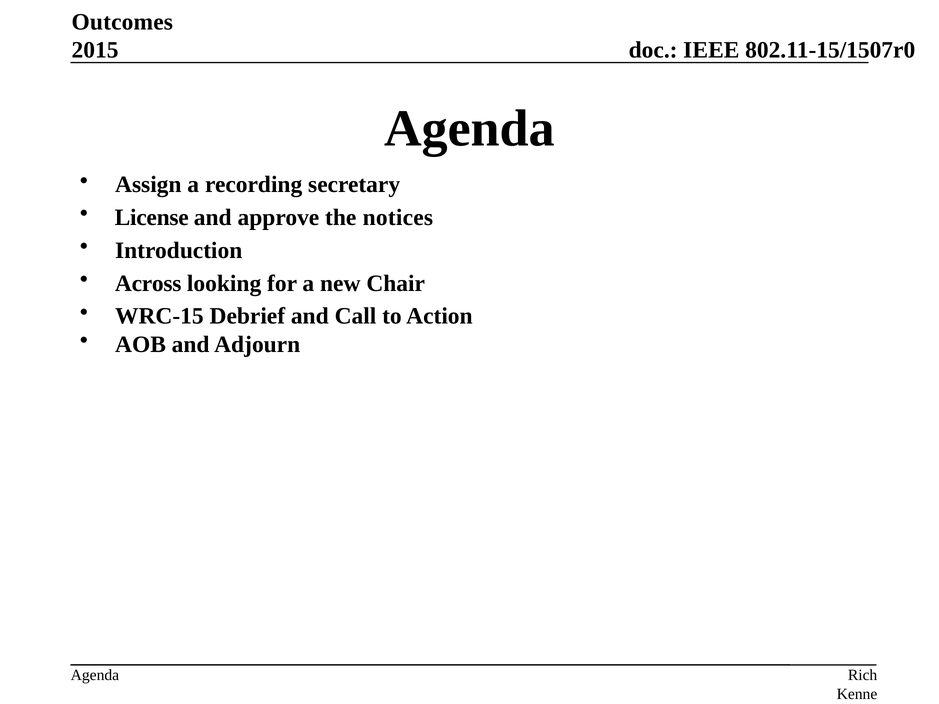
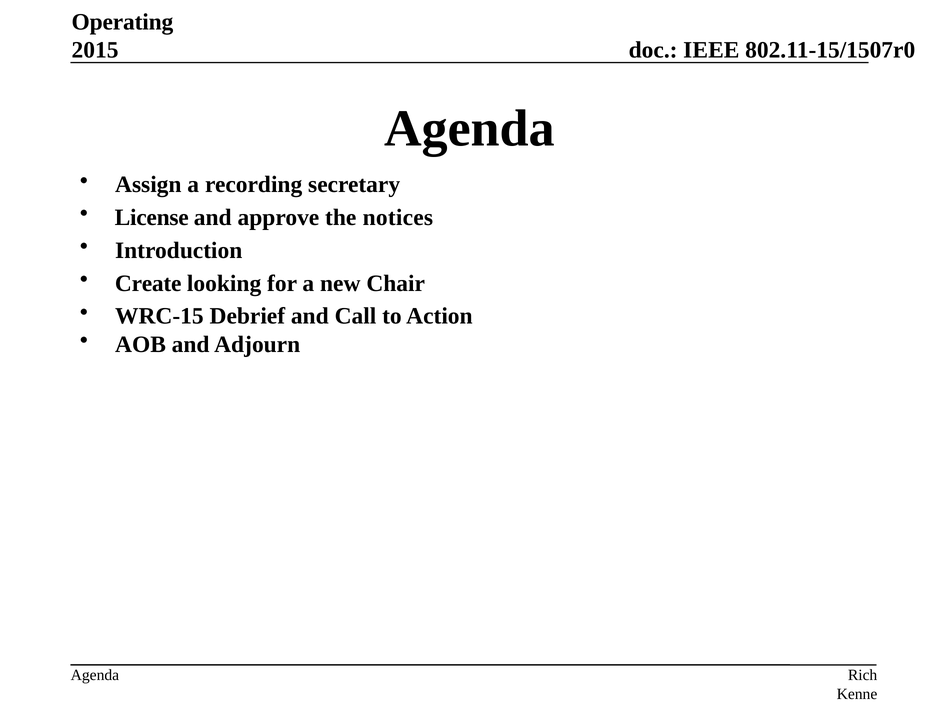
Outcomes: Outcomes -> Operating (122, 22)
Across: Across -> Create (148, 283)
